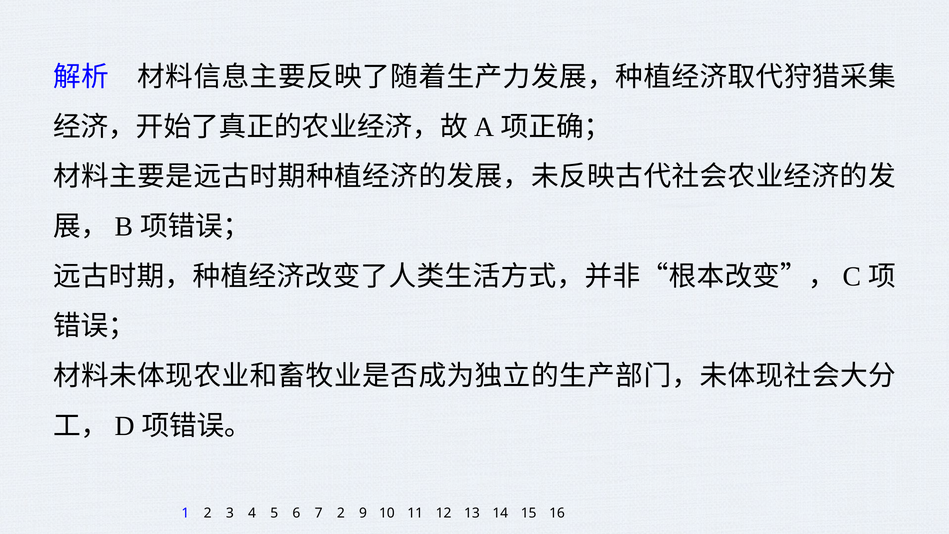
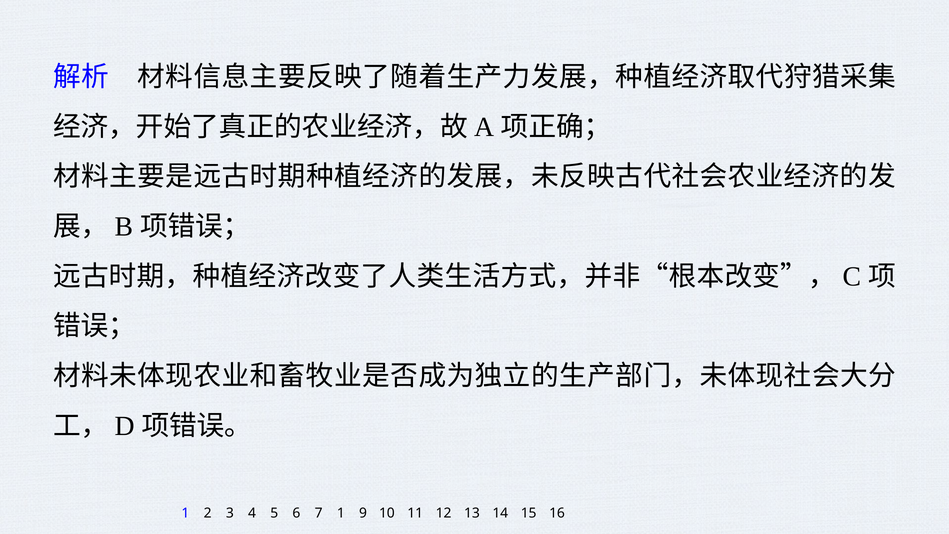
7 2: 2 -> 1 (341, 513)
